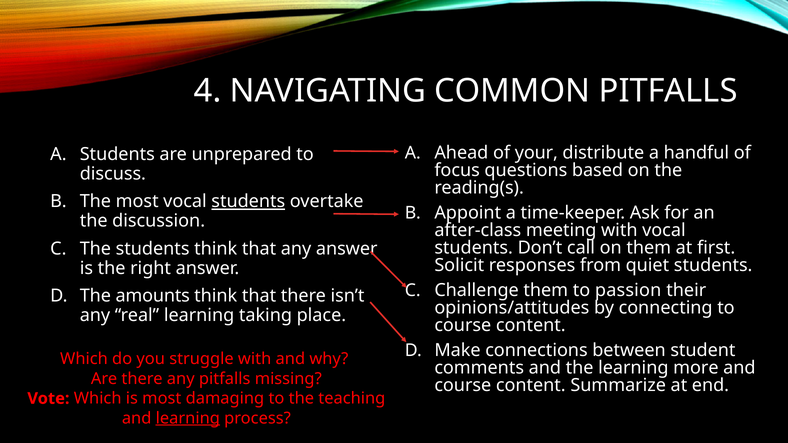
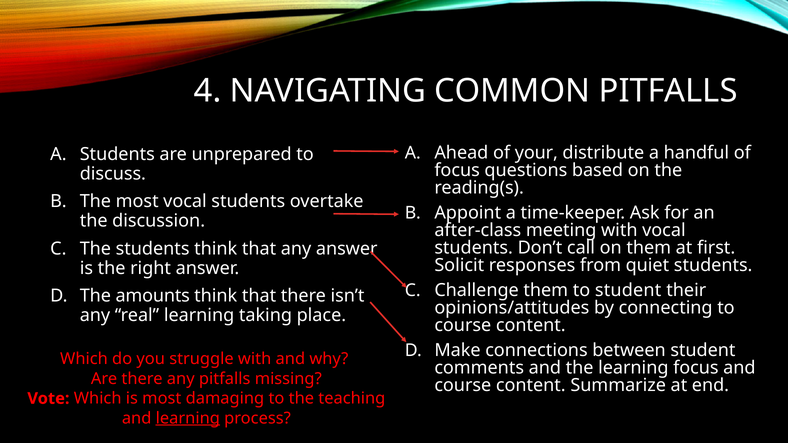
students underline: present -> none (248, 202)
to passion: passion -> student (628, 290)
learning more: more -> focus (696, 368)
